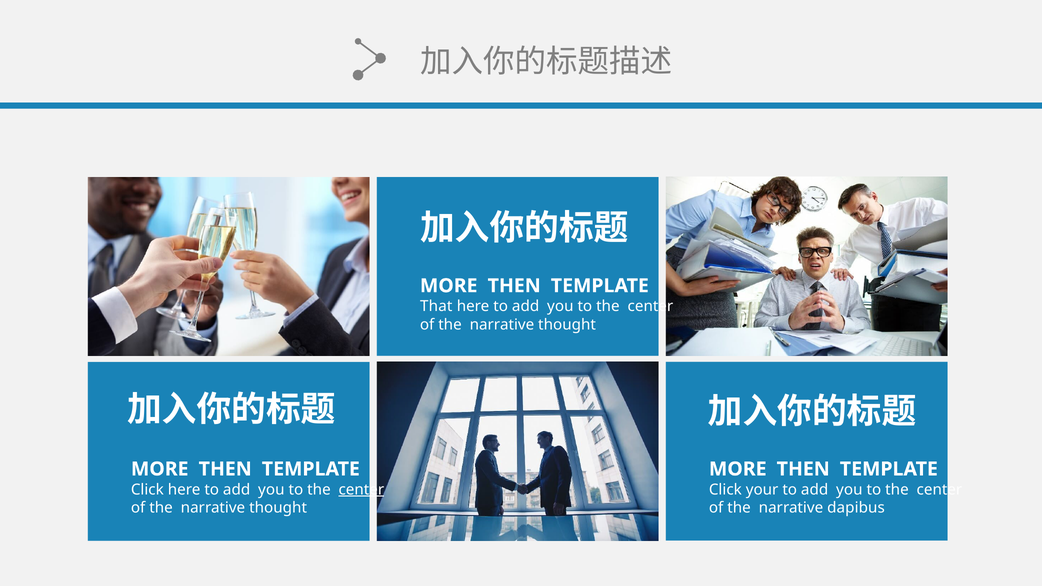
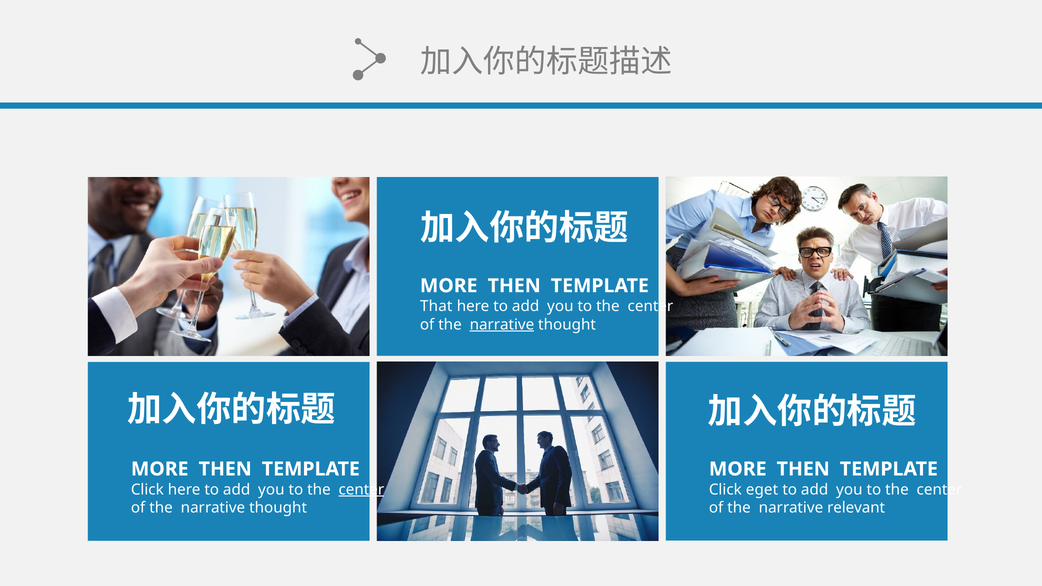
narrative underline: none -> present (502, 325)
your: your -> eget (762, 490)
dapibus: dapibus -> relevant (856, 508)
